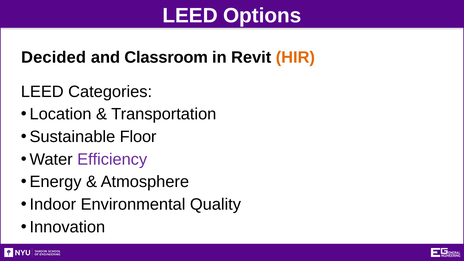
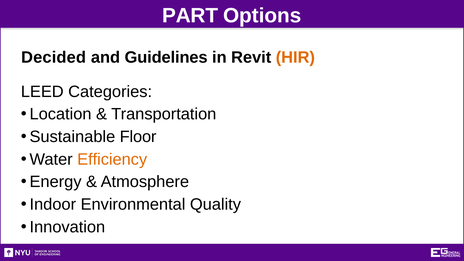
LEED: LEED -> PART (190, 16)
Classroom: Classroom -> Guidelines (166, 57)
Efficiency colour: purple -> orange (112, 159)
